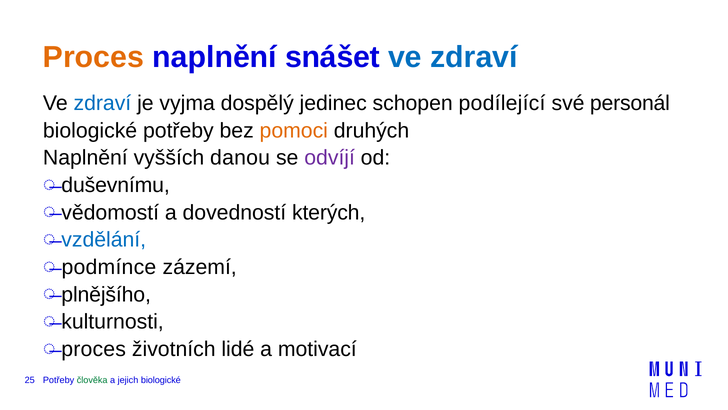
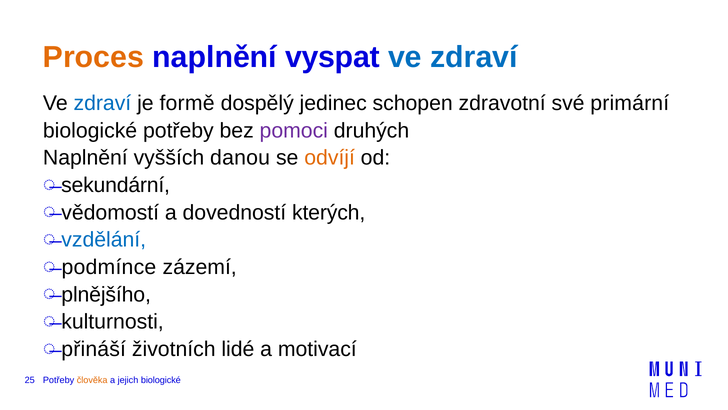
snášet: snášet -> vyspat (332, 57)
vyjma: vyjma -> formě (187, 103)
podílející: podílející -> zdravotní (502, 103)
personál: personál -> primární (630, 103)
pomoci colour: orange -> purple (294, 130)
odvíjí colour: purple -> orange (330, 158)
duševnímu: duševnímu -> sekundární (116, 185)
proces: proces -> přináší (94, 349)
člověka colour: green -> orange (92, 380)
